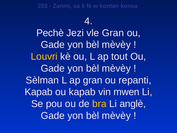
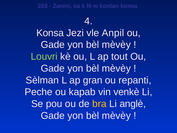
Pechè: Pechè -> Konsa (50, 33)
vle Gran: Gran -> Anpil (113, 33)
Louvri colour: yellow -> light green (44, 56)
Kapab: Kapab -> Peche (39, 92)
mwen: mwen -> venkè (126, 92)
